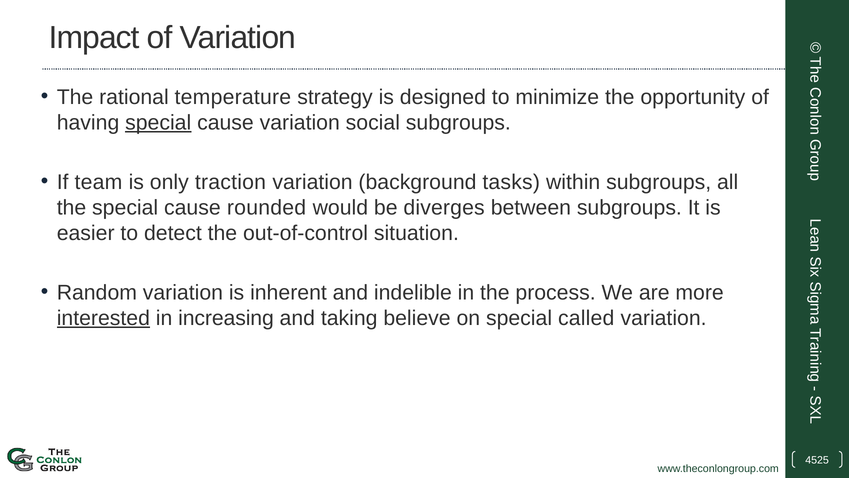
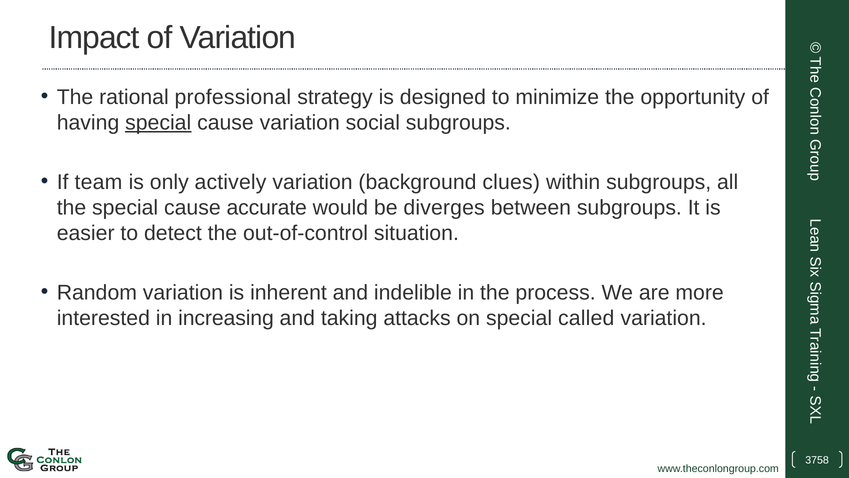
temperature: temperature -> professional (233, 97)
traction: traction -> actively (231, 182)
tasks: tasks -> clues (511, 182)
rounded: rounded -> accurate (267, 207)
interested underline: present -> none (103, 318)
believe: believe -> attacks (417, 318)
4525: 4525 -> 3758 (817, 460)
